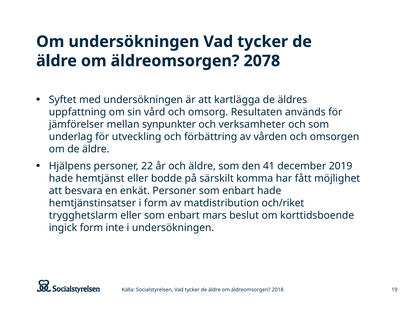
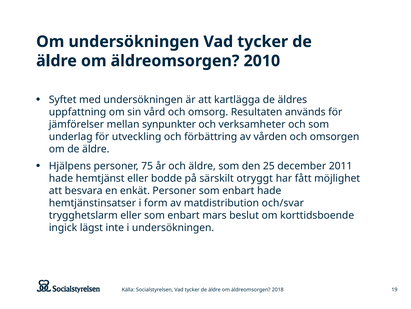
2078: 2078 -> 2010 (262, 61)
22: 22 -> 75 (147, 166)
41: 41 -> 25 (269, 166)
2019: 2019 -> 2011 (341, 166)
komma: komma -> otryggt (255, 178)
och/riket: och/riket -> och/svar (283, 203)
ingick form: form -> lägst (91, 227)
